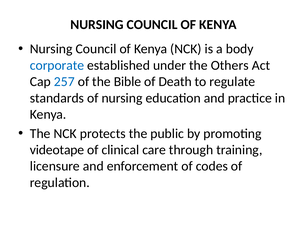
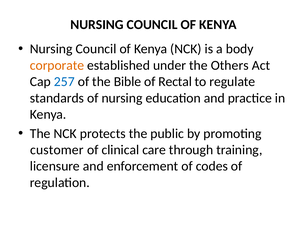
corporate colour: blue -> orange (57, 65)
Death: Death -> Rectal (175, 82)
videotape: videotape -> customer (57, 150)
